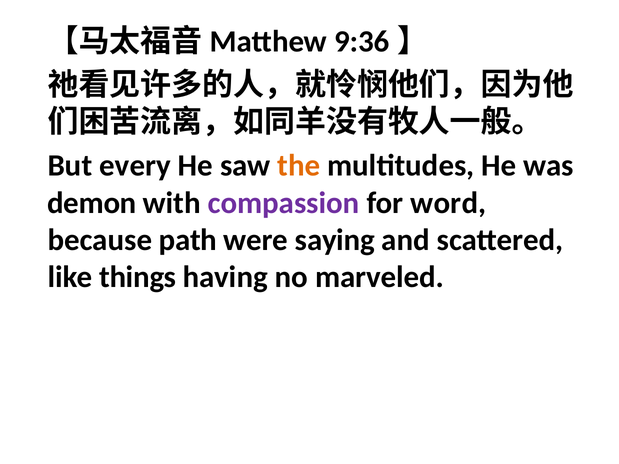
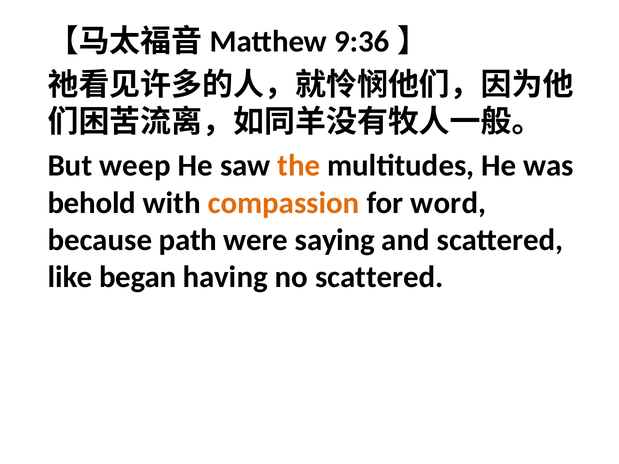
every: every -> weep (135, 166)
demon: demon -> behold (92, 203)
compassion colour: purple -> orange (284, 203)
things: things -> began (138, 277)
no marveled: marveled -> scattered (379, 277)
